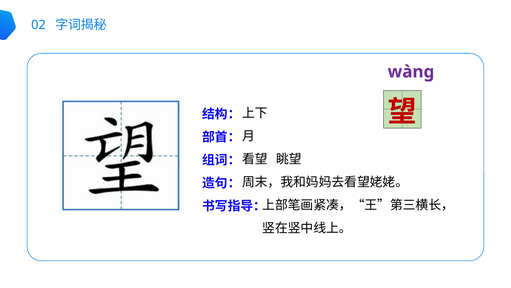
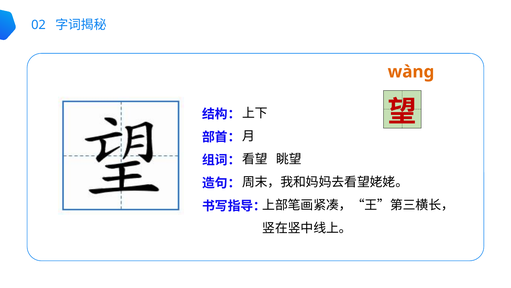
wànɡ colour: purple -> orange (411, 72)
